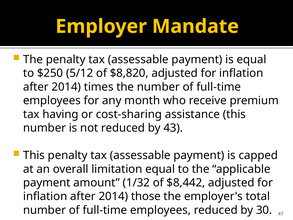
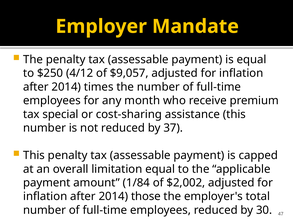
5/12: 5/12 -> 4/12 (80, 73)
$8,820: $8,820 -> $9,057 (129, 73)
having: having -> special (61, 114)
43: 43 -> 37 (173, 128)
1/32: 1/32 -> 1/84 (136, 183)
$8,442: $8,442 -> $2,002 (186, 183)
